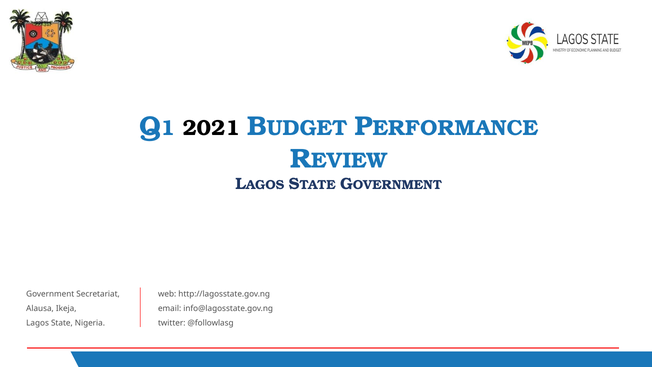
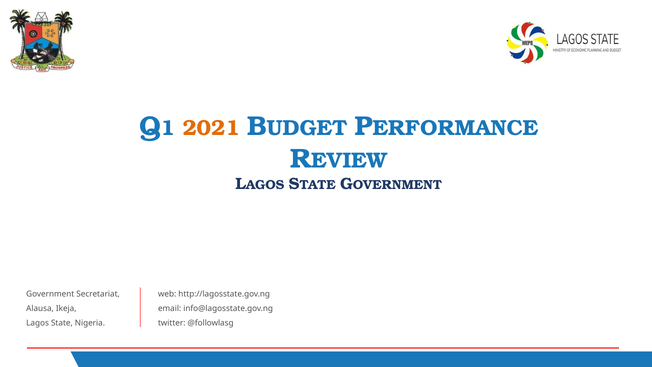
2021 colour: black -> orange (211, 128)
